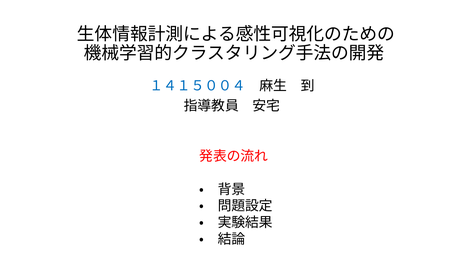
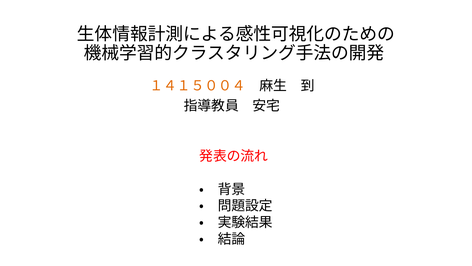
１４１５００４ colour: blue -> orange (198, 86)
